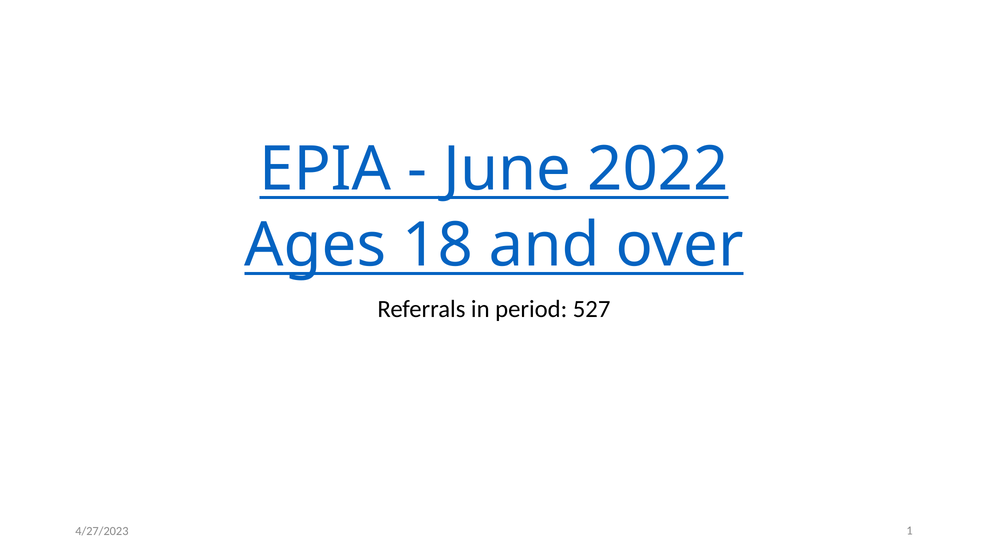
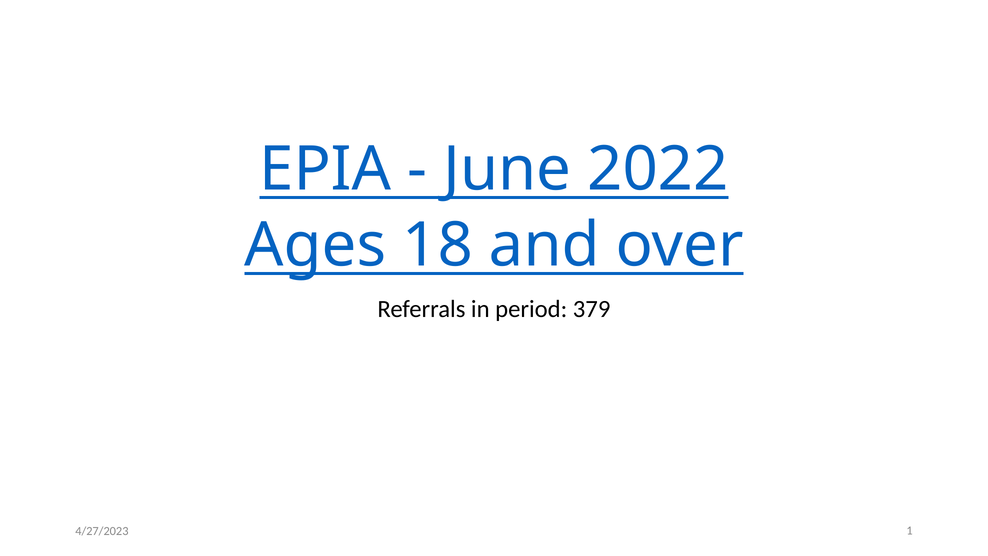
527: 527 -> 379 (592, 309)
